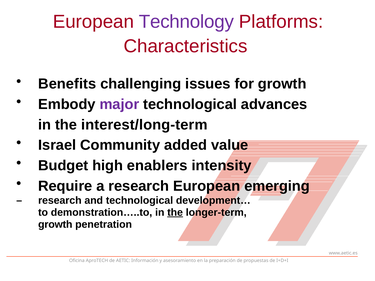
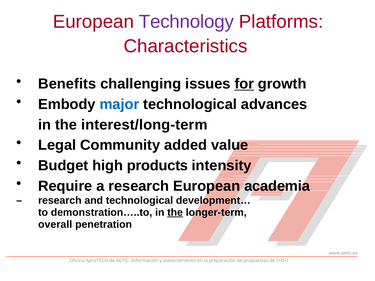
for underline: none -> present (244, 84)
major colour: purple -> blue (119, 104)
Israel: Israel -> Legal (57, 145)
enablers: enablers -> products (157, 166)
emerging: emerging -> academia (277, 186)
growth: growth -> overall (55, 225)
